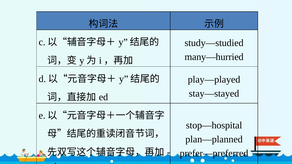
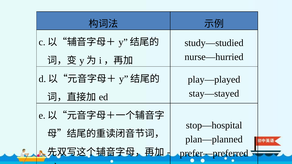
many—hurried: many—hurried -> nurse—hurried (214, 57)
